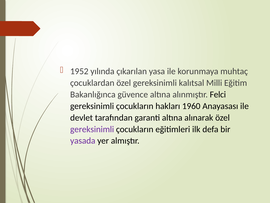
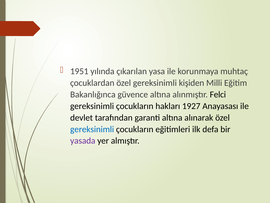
1952: 1952 -> 1951 (79, 71)
kalıtsal: kalıtsal -> kişiden (192, 83)
1960: 1960 -> 1927 (191, 106)
gereksinimli colour: purple -> blue (92, 129)
